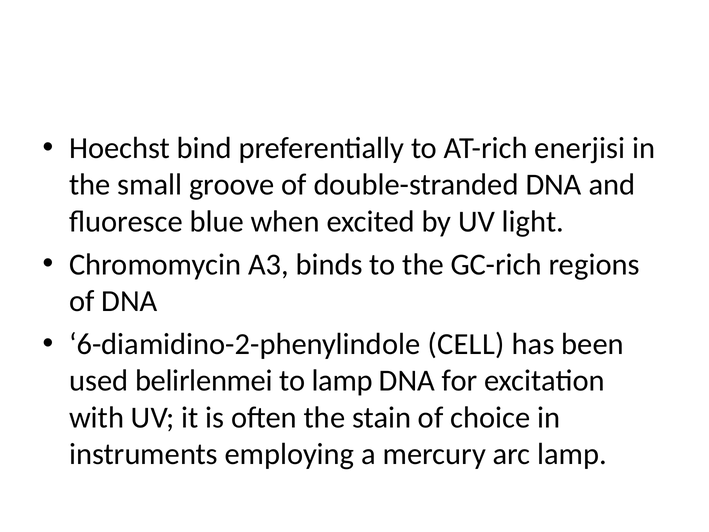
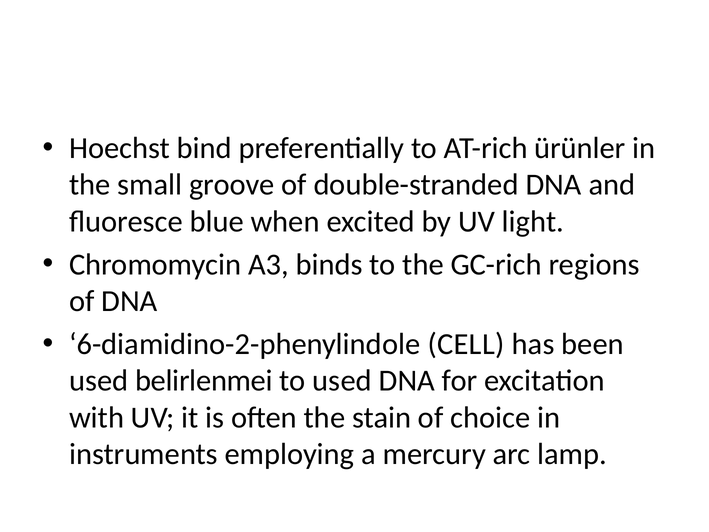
enerjisi: enerjisi -> ürünler (580, 148)
to lamp: lamp -> used (342, 381)
